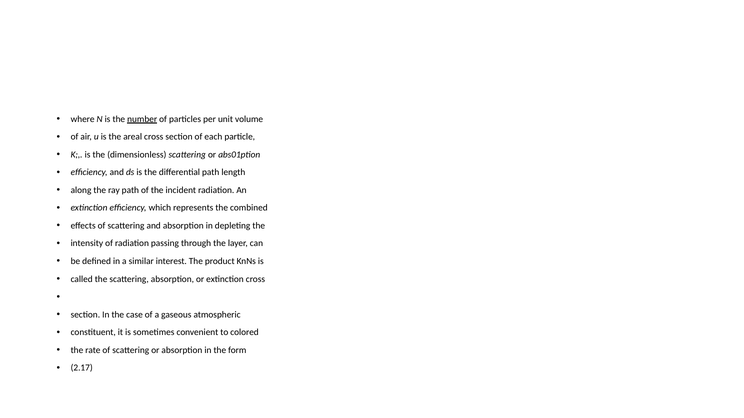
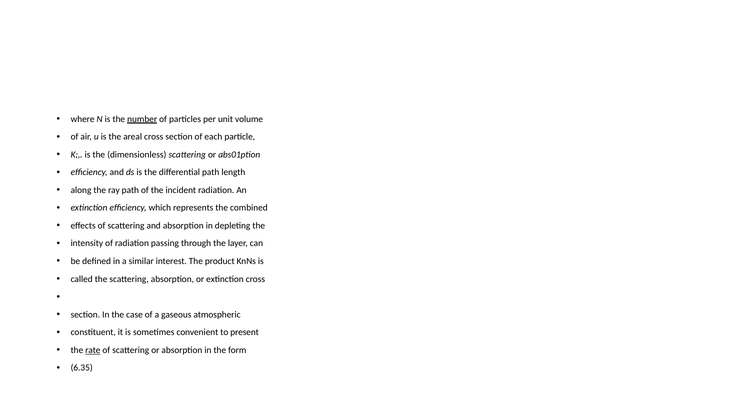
colored: colored -> present (245, 333)
rate underline: none -> present (93, 350)
2.17: 2.17 -> 6.35 (82, 368)
